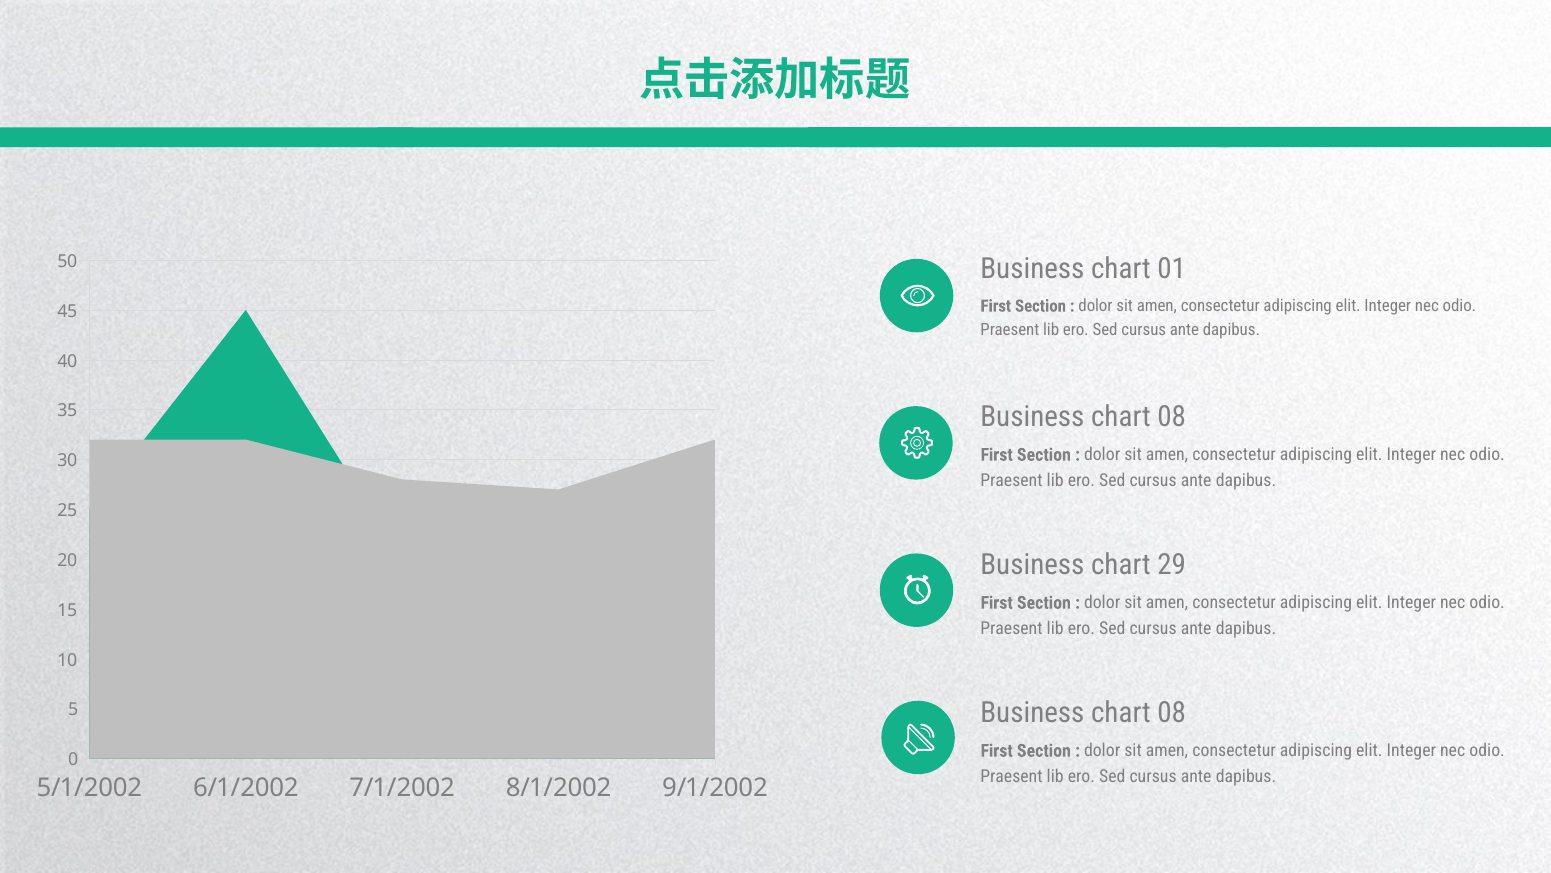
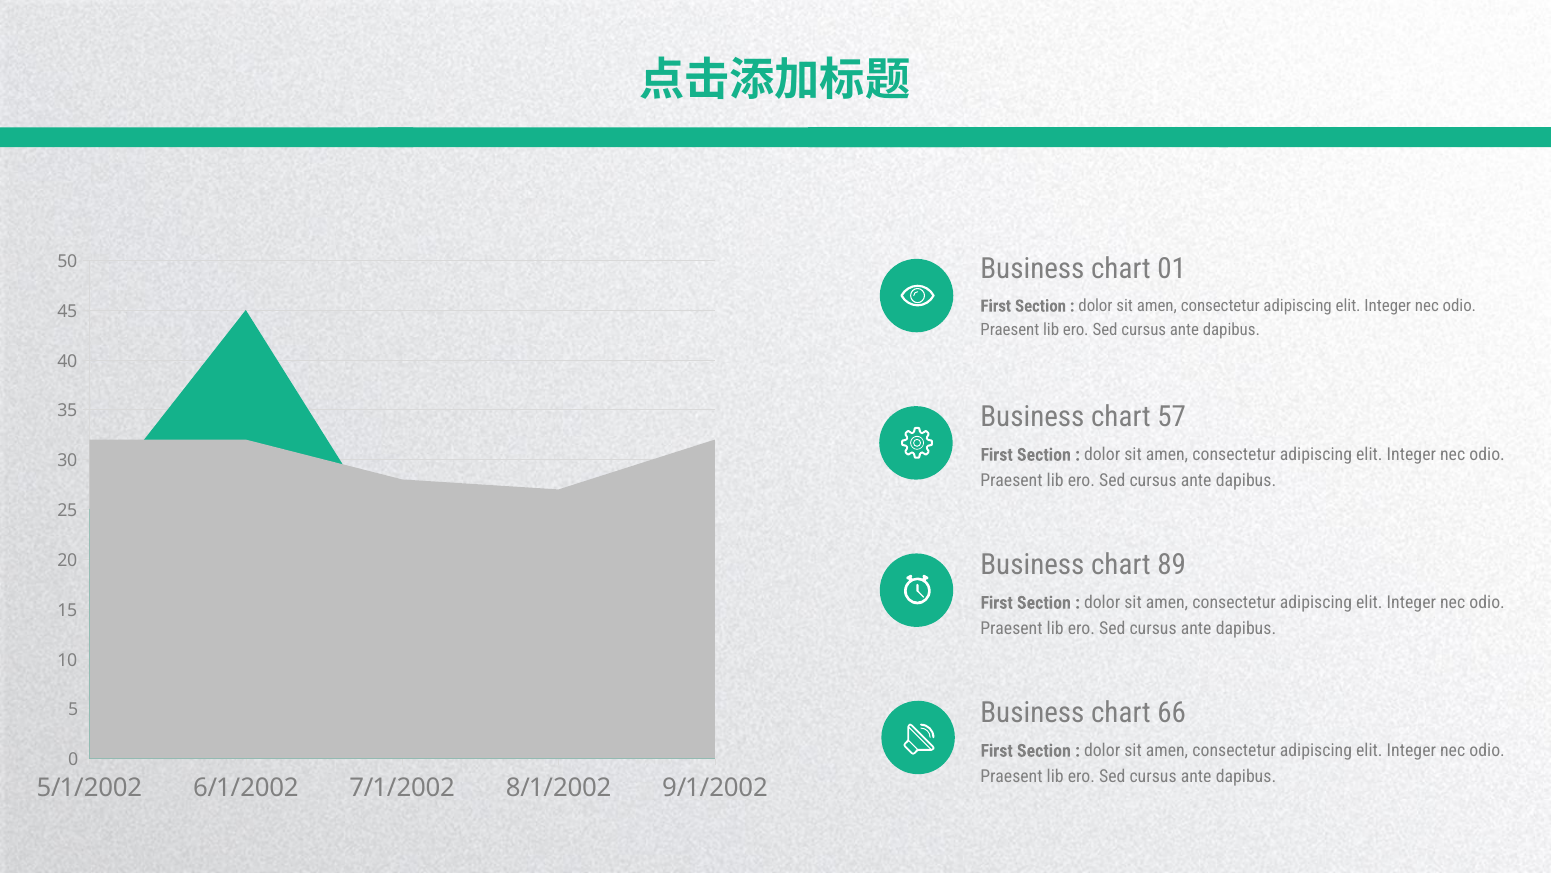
08: 08 -> 57 (1172, 417)
29: 29 -> 89 (1172, 565)
08: 08 -> 66 (1172, 712)
